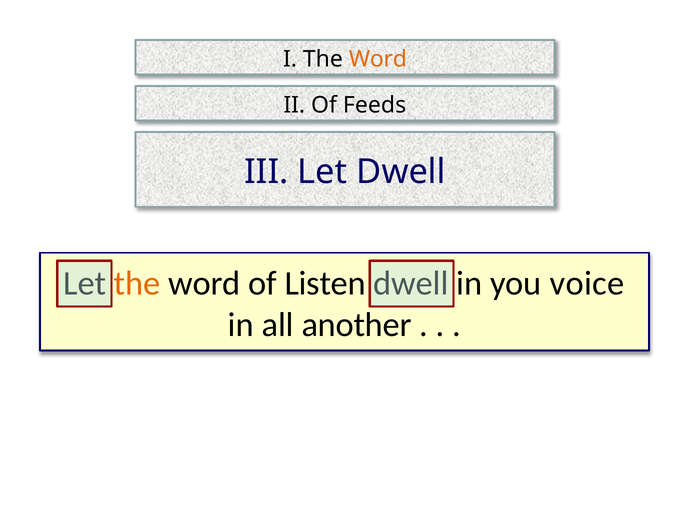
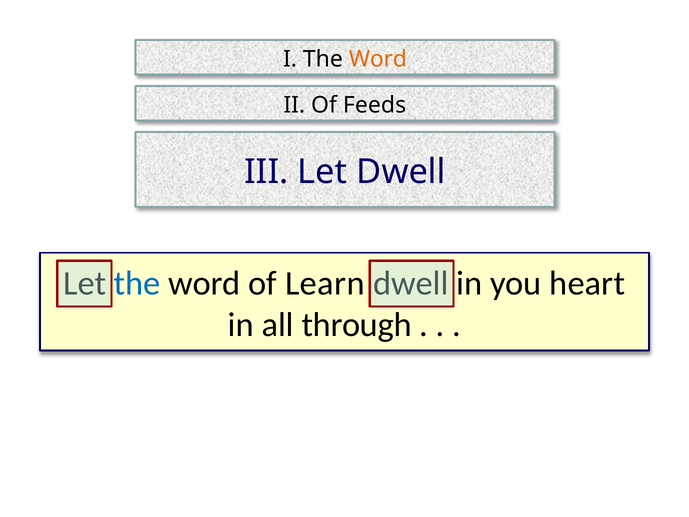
the colour: orange -> blue (137, 283)
Listen: Listen -> Learn (325, 283)
voice: voice -> heart (587, 283)
another: another -> through (357, 324)
